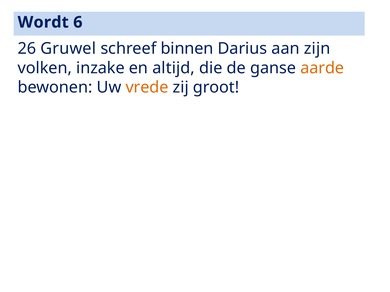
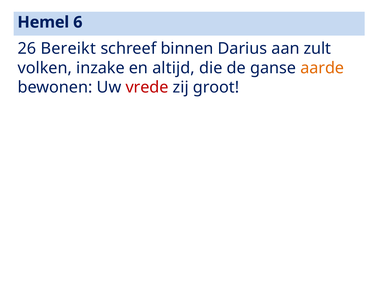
Wordt: Wordt -> Hemel (43, 22)
Gruwel: Gruwel -> Bereikt (68, 49)
zijn: zijn -> zult (317, 49)
vrede colour: orange -> red (147, 88)
